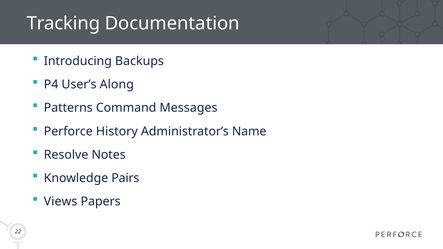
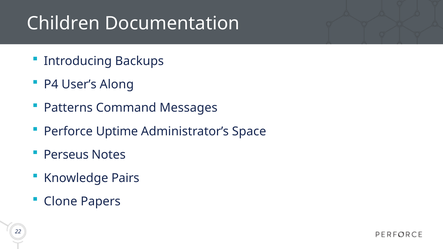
Tracking: Tracking -> Children (63, 24)
History: History -> Uptime (117, 131)
Name: Name -> Space (249, 131)
Resolve: Resolve -> Perseus (66, 155)
Views: Views -> Clone (61, 202)
